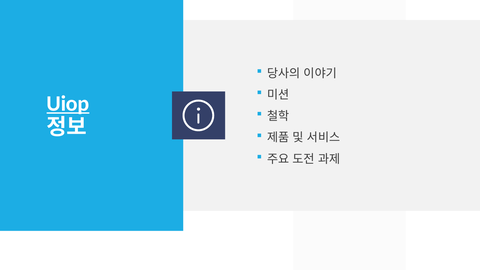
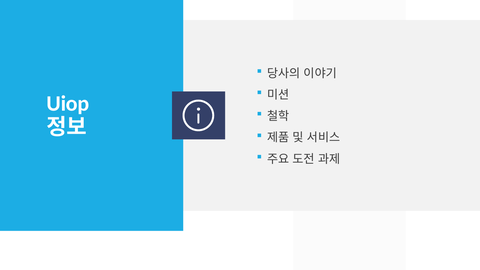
Uiop underline: present -> none (68, 103)
